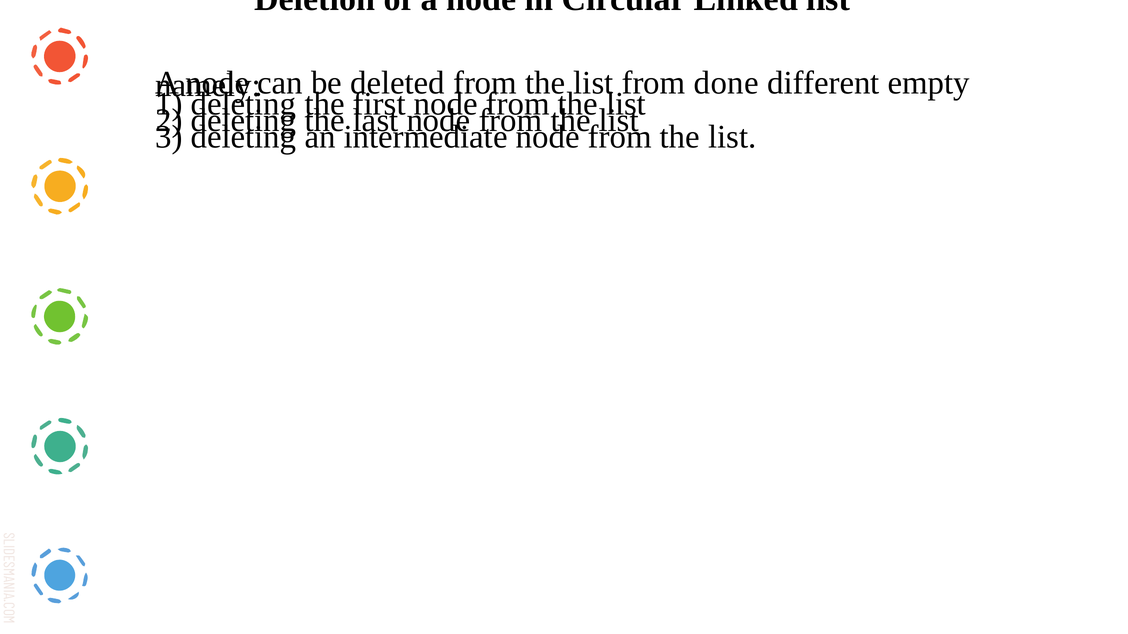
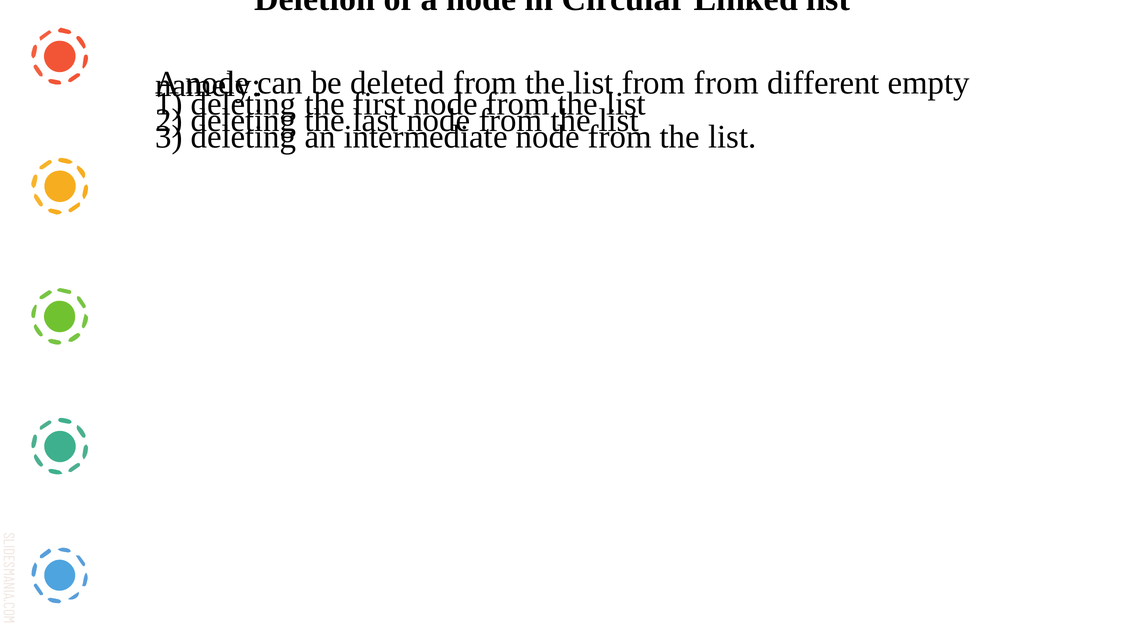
from done: done -> from (726, 83)
